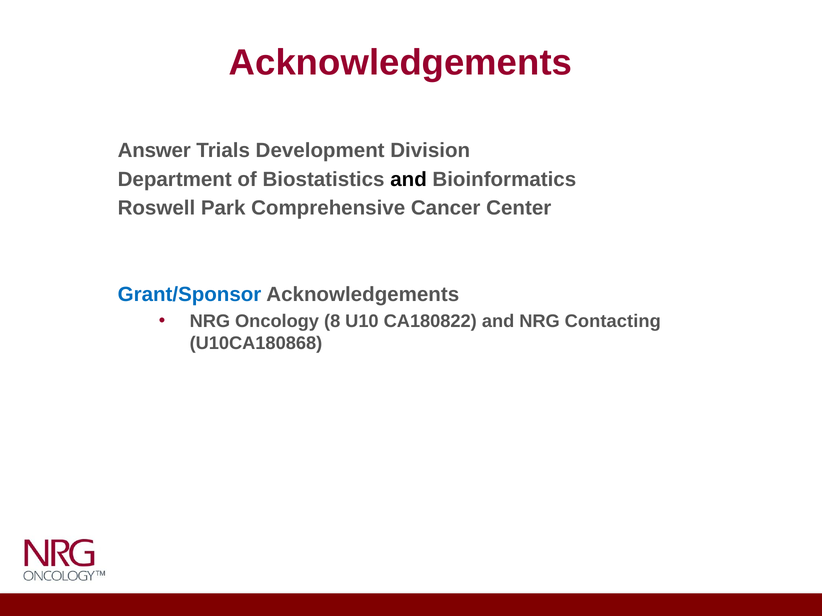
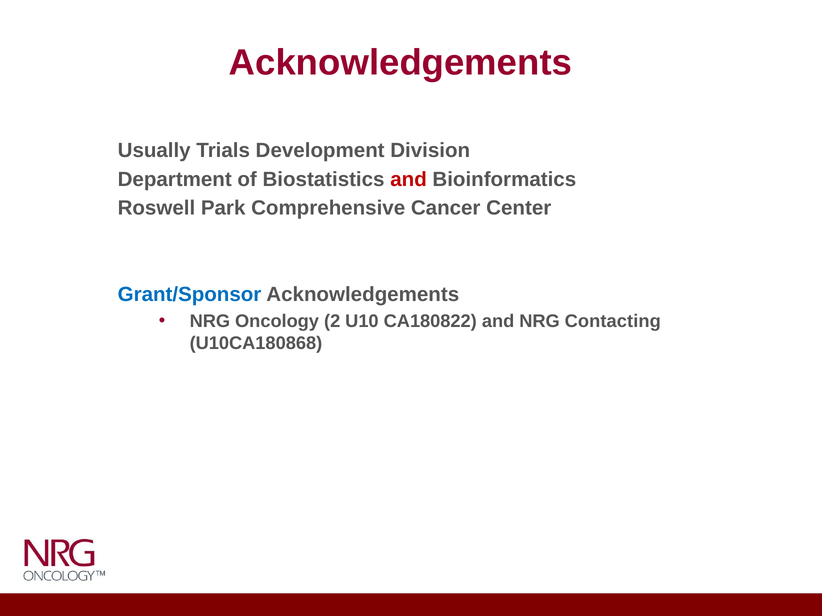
Answer: Answer -> Usually (154, 151)
and colour: black -> red (409, 179)
8: 8 -> 2 (332, 321)
